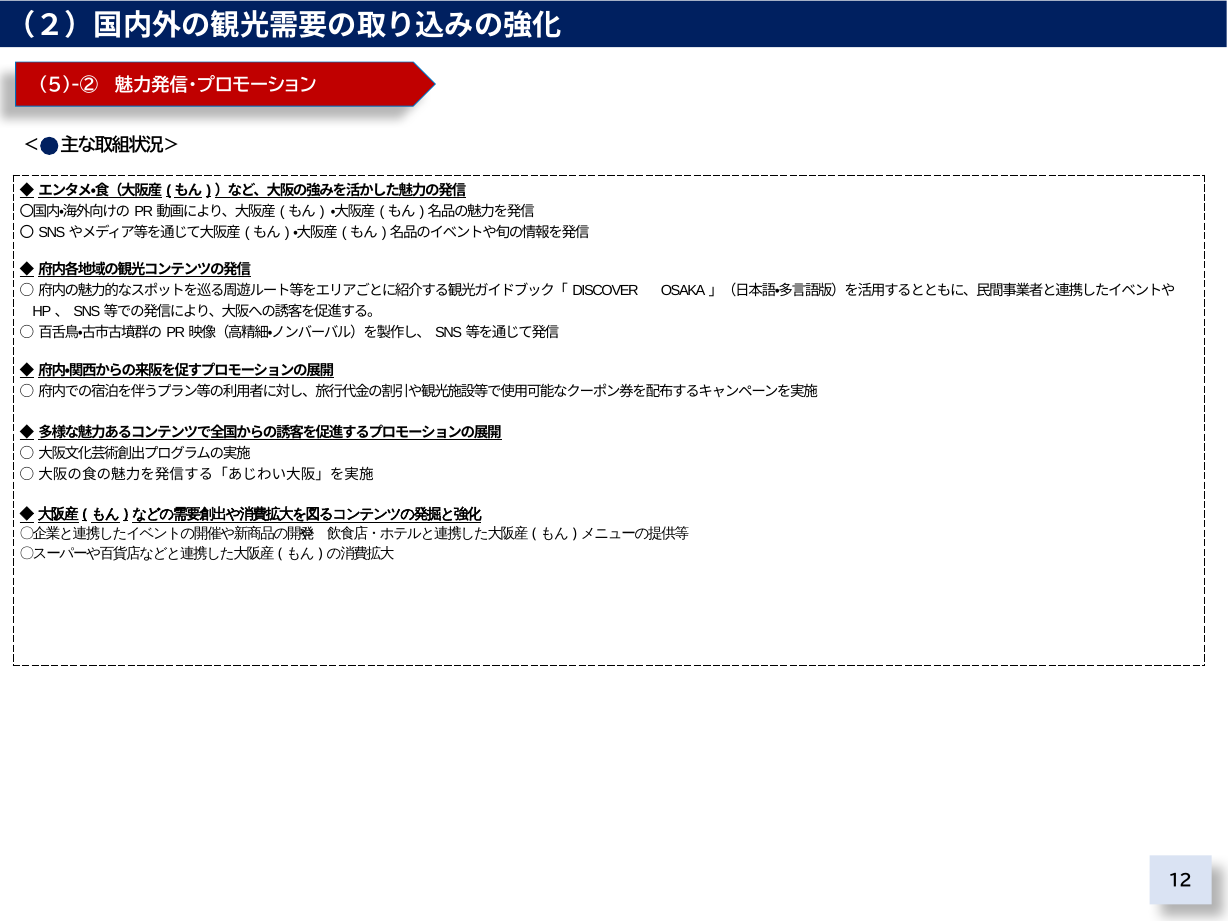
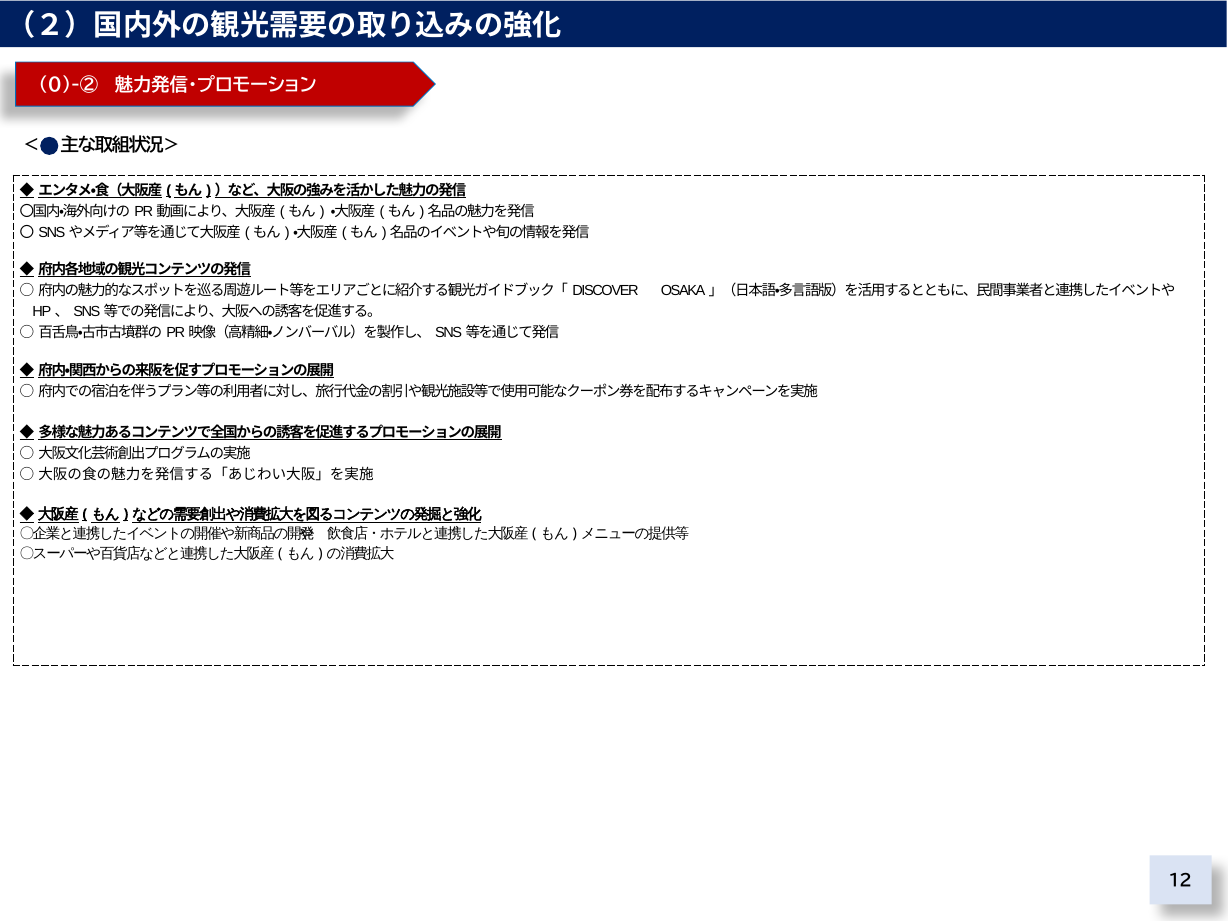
5)-②: 5)-② -> 0)-② (68, 85)
